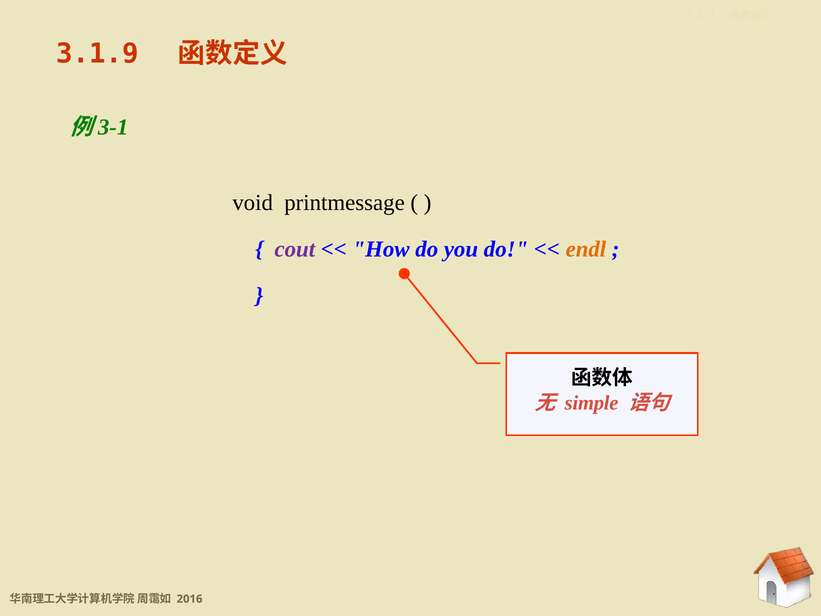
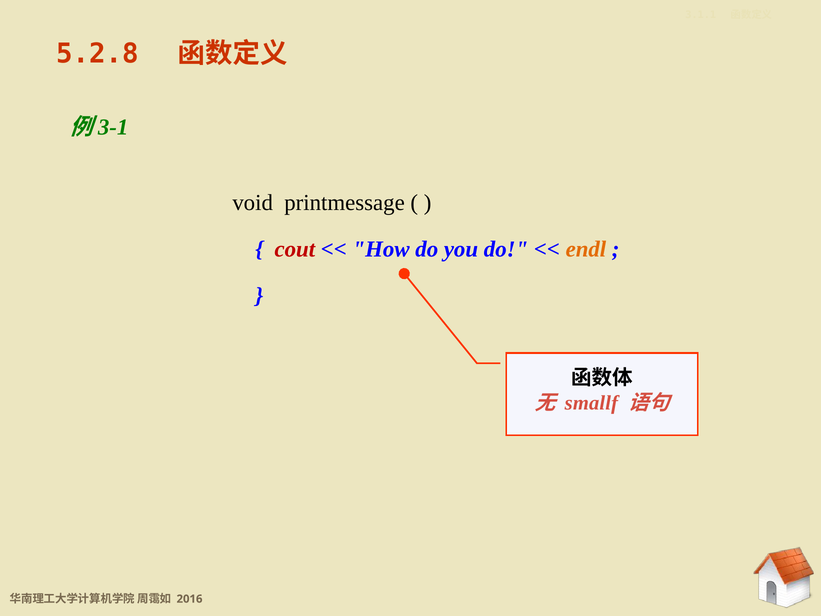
3.1.9: 3.1.9 -> 5.2.8 (97, 54)
cout colour: purple -> red (295, 249)
simple: simple -> smallf (591, 403)
